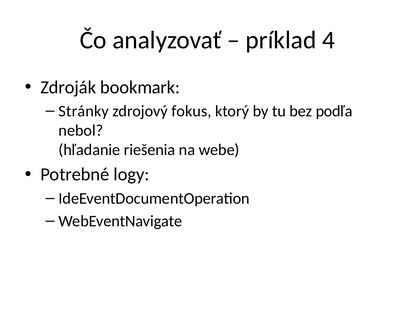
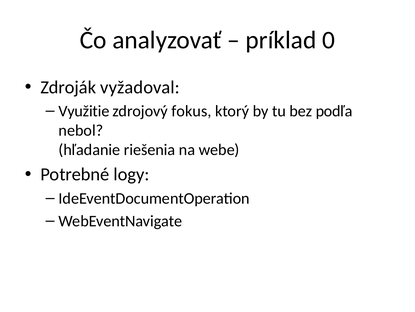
4: 4 -> 0 (328, 40)
bookmark: bookmark -> vyžadoval (140, 87)
Stránky: Stránky -> Využitie (84, 111)
